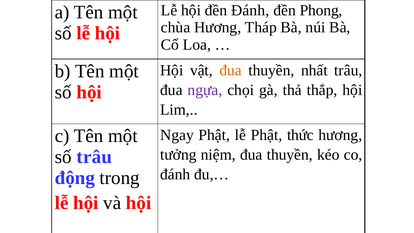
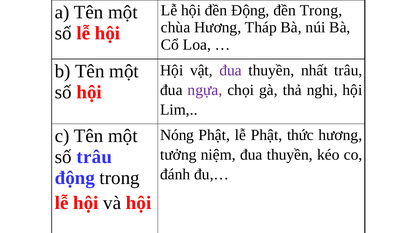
đền Đánh: Đánh -> Động (250, 10)
đền Phong: Phong -> Trong (321, 10)
đua colour: orange -> purple (231, 70)
thắp: thắp -> nghi (322, 90)
Ngay: Ngay -> Nóng (177, 135)
